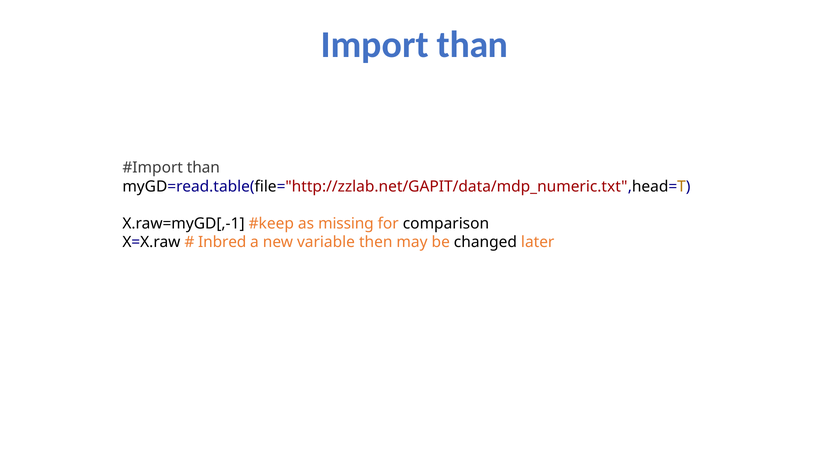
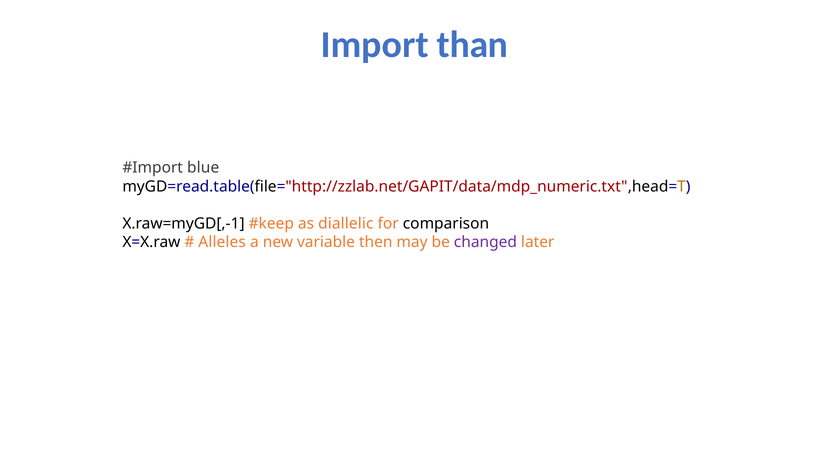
than: than -> blue (203, 168)
missing: missing -> diallelic (346, 224)
Inbred: Inbred -> Alleles (222, 242)
changed colour: black -> purple (485, 242)
